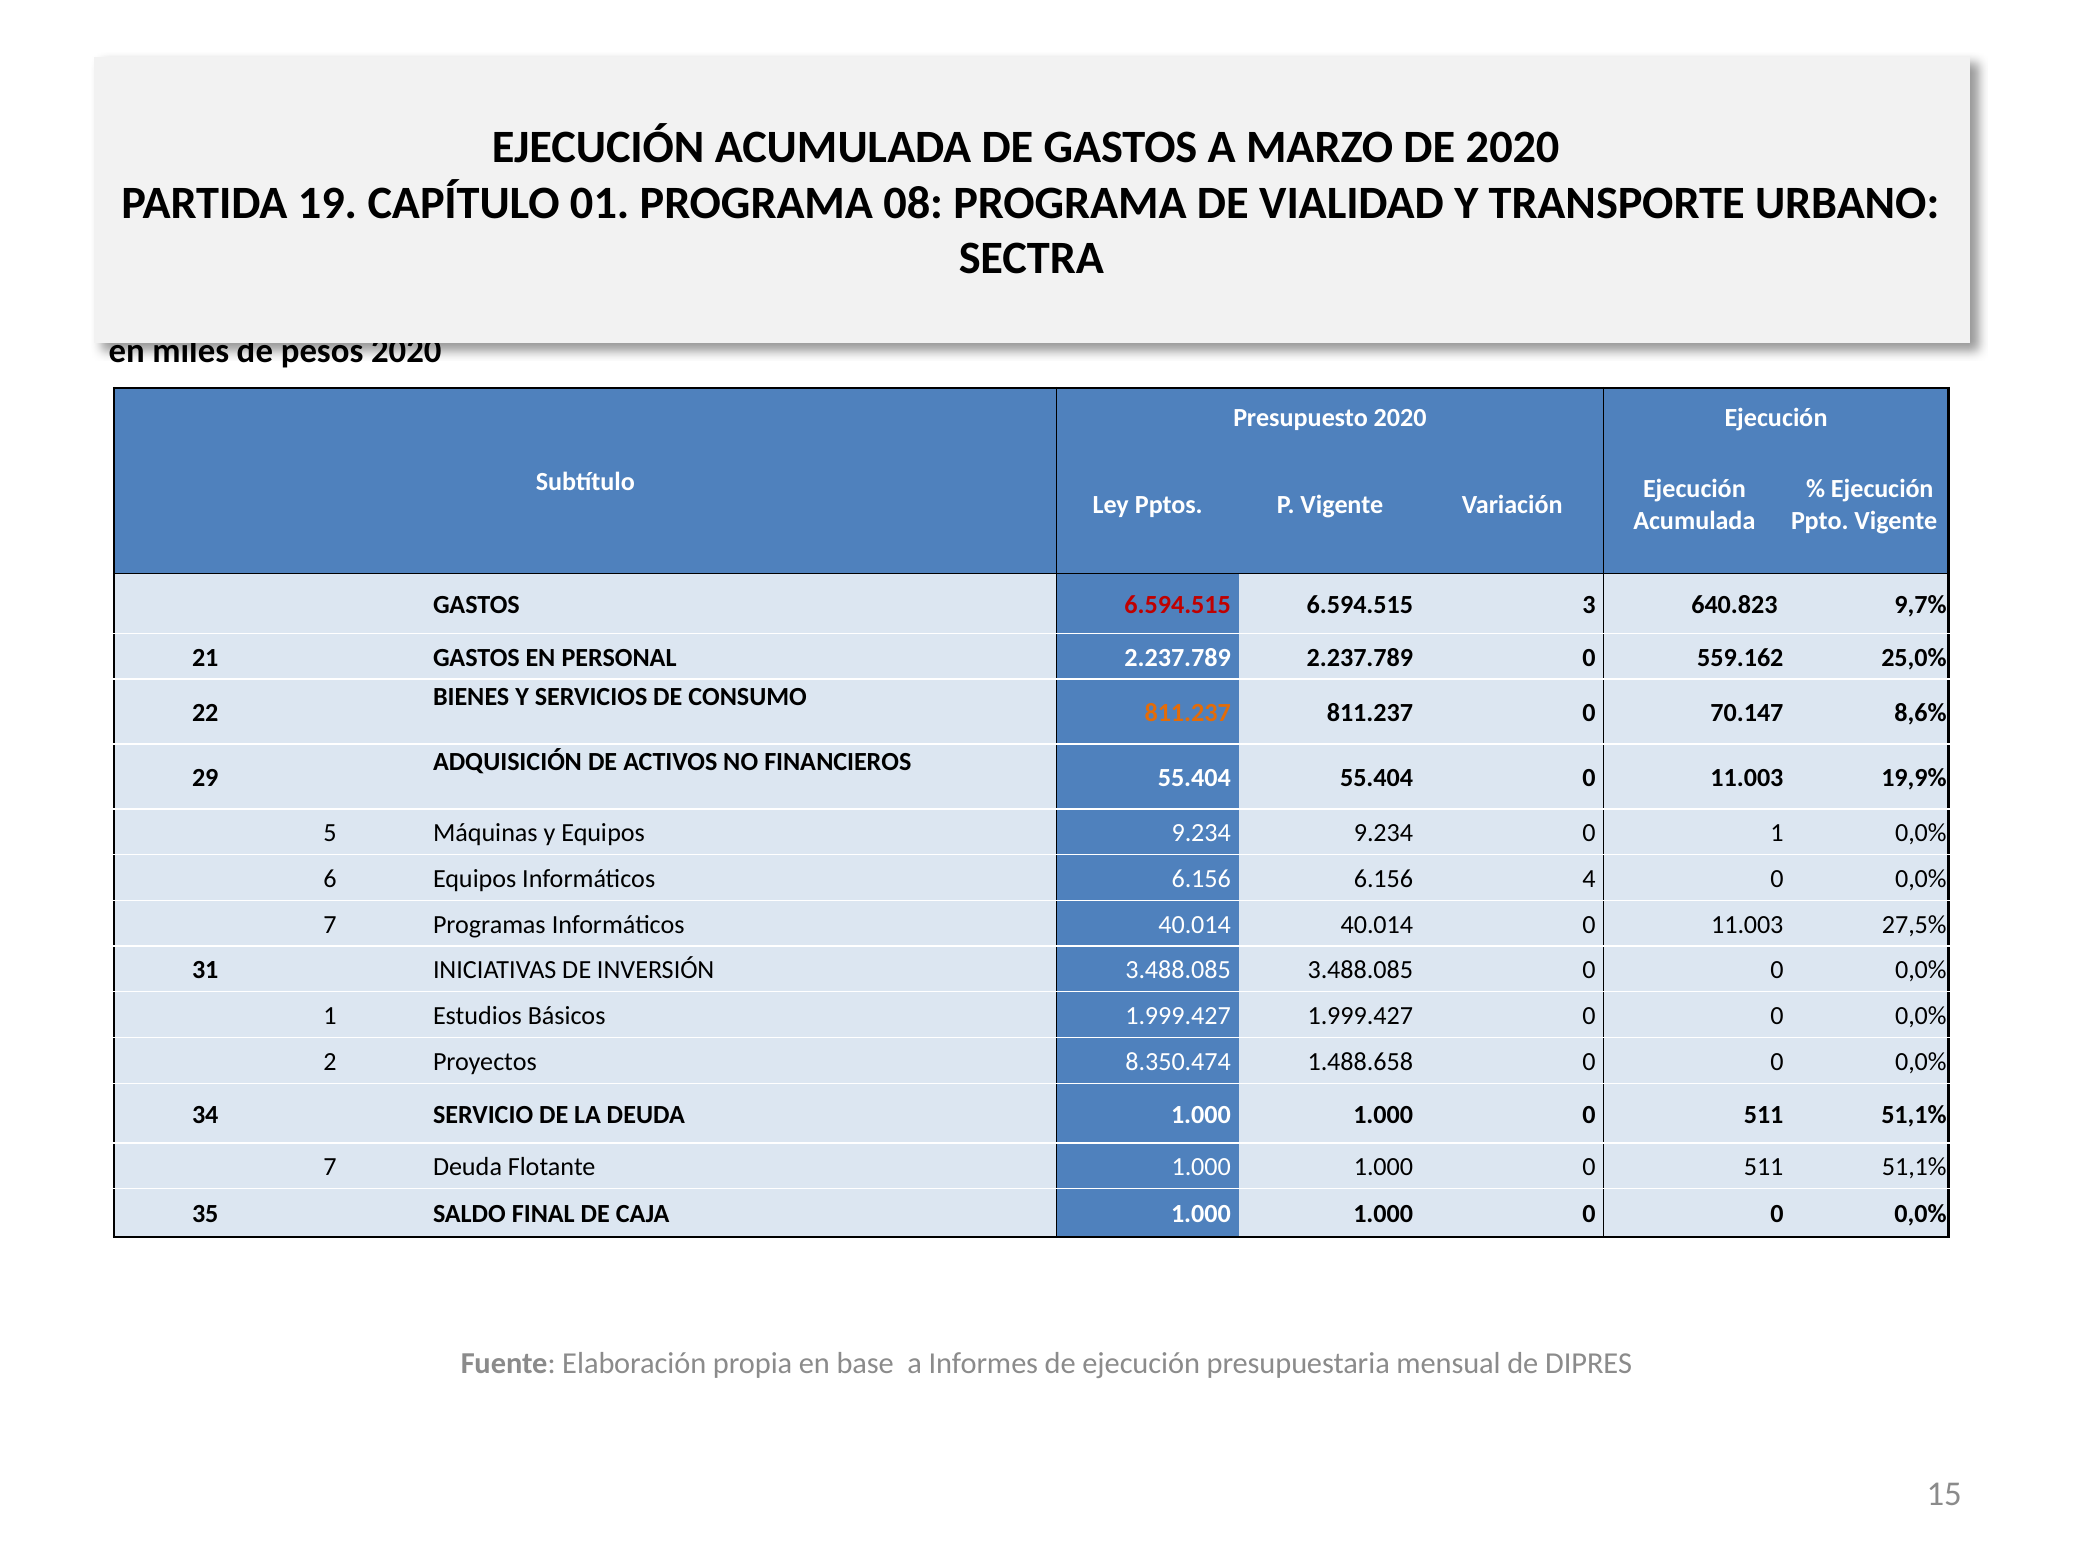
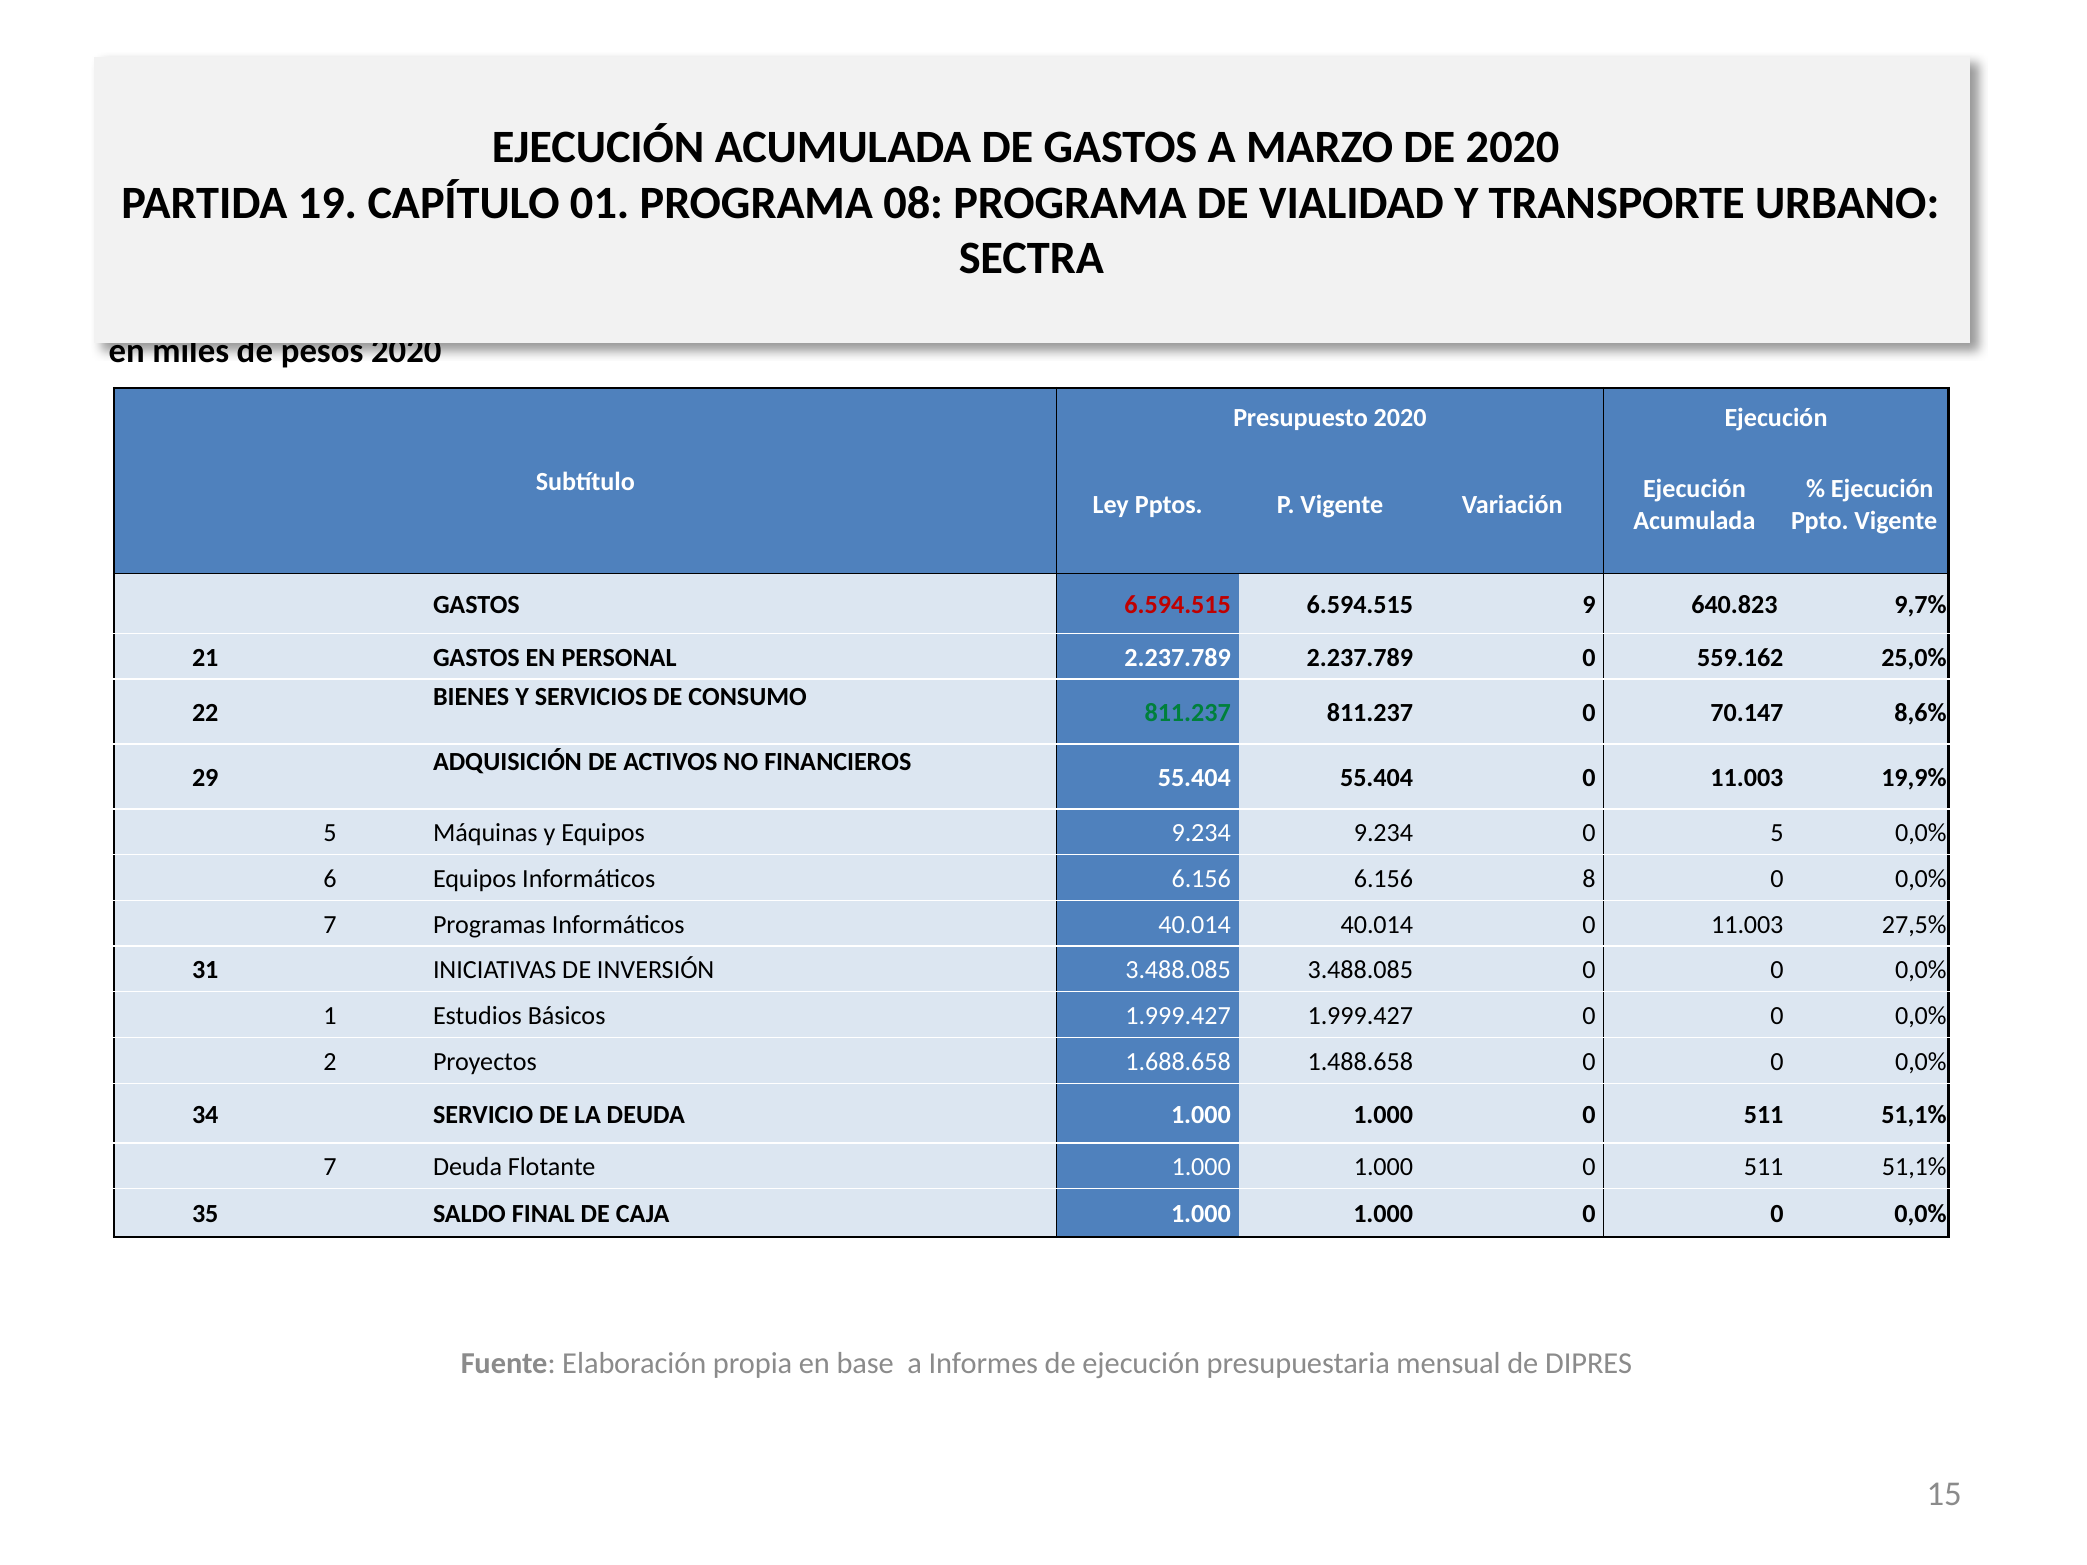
3: 3 -> 9 (1589, 605)
811.237 colour: orange -> green (1188, 713)
0 1: 1 -> 5 (1777, 833)
4: 4 -> 8 (1589, 879)
8.350.474: 8.350.474 -> 1.688.658 (1178, 1062)
